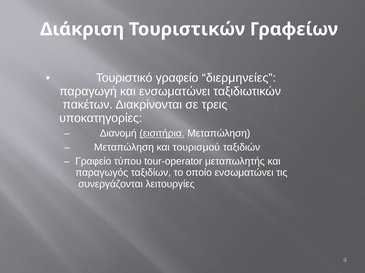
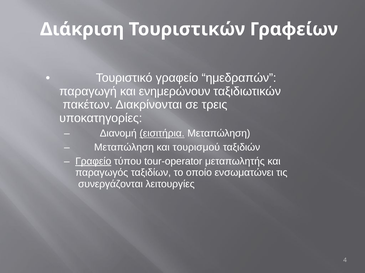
διερμηνείες: διερμηνείες -> ημεδραπών (239, 78)
και ενσωματώνει: ενσωματώνει -> ενημερώνουν (175, 92)
Γραφείο underline: none -> present (93, 162)
